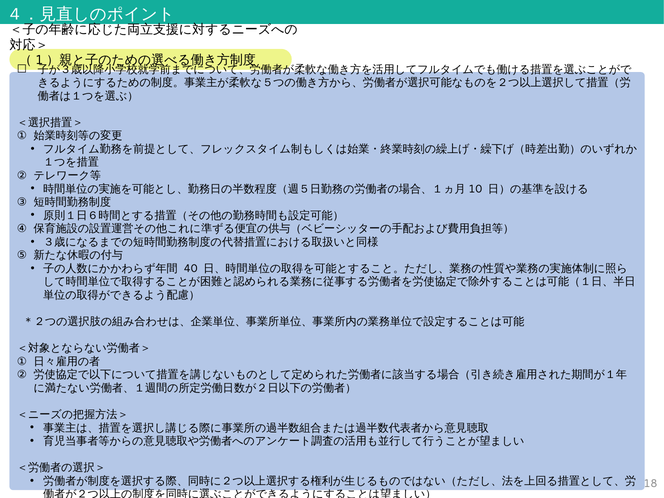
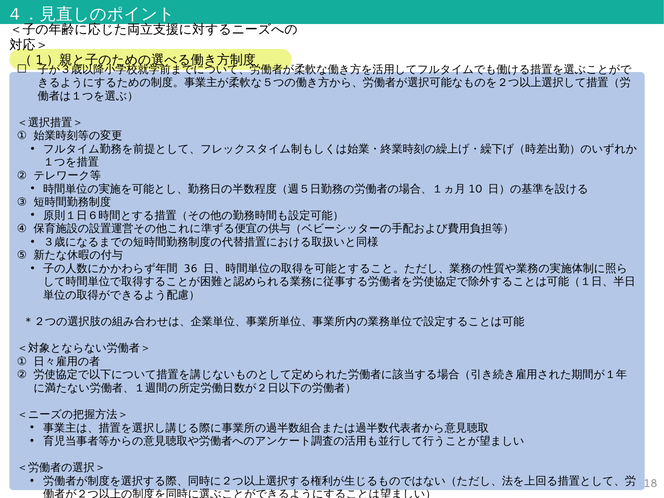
40: 40 -> 36 (191, 269)
